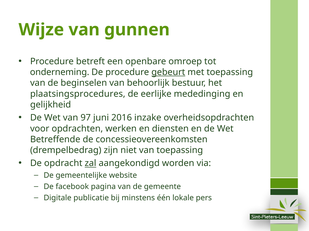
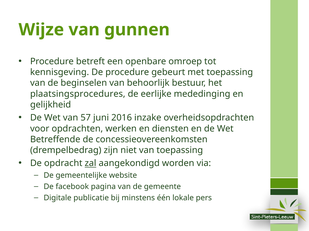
onderneming: onderneming -> kennisgeving (60, 72)
gebeurt underline: present -> none (168, 72)
97: 97 -> 57 (86, 118)
